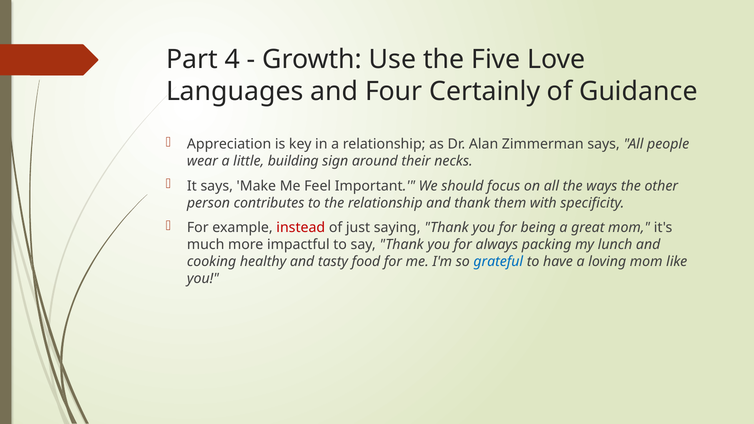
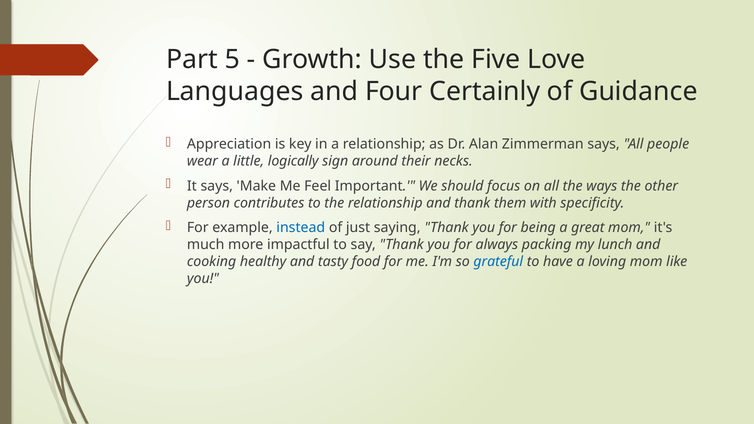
4: 4 -> 5 (232, 59)
building: building -> logically (293, 161)
instead colour: red -> blue (301, 228)
